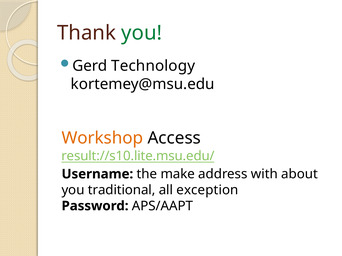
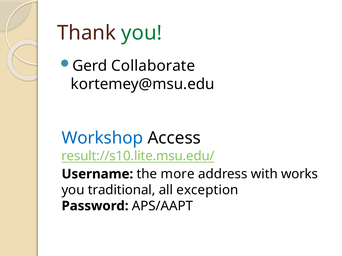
Technology: Technology -> Collaborate (153, 66)
Workshop colour: orange -> blue (102, 138)
make: make -> more (178, 174)
about: about -> works (300, 174)
